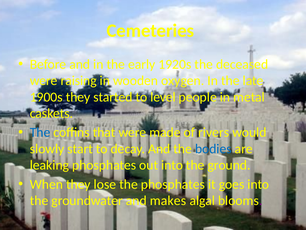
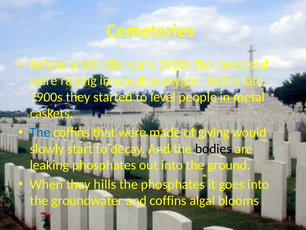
rivers: rivers -> giving (214, 132)
bodies colour: blue -> black (213, 149)
lose: lose -> hills (105, 184)
and makes: makes -> coffins (168, 200)
